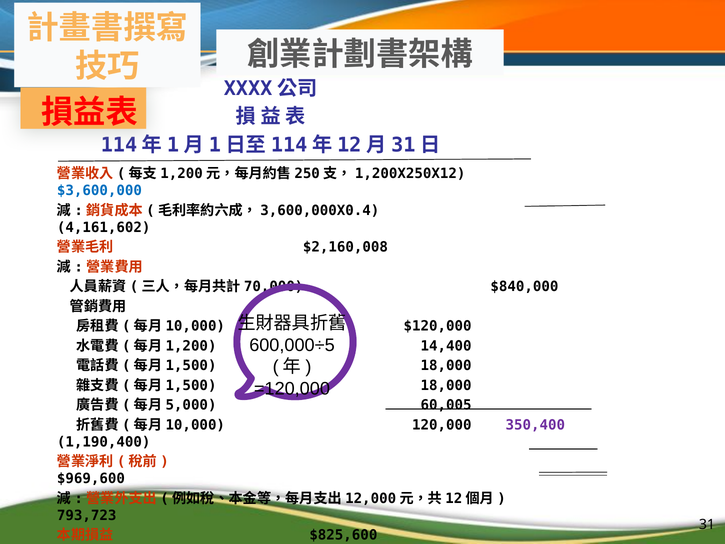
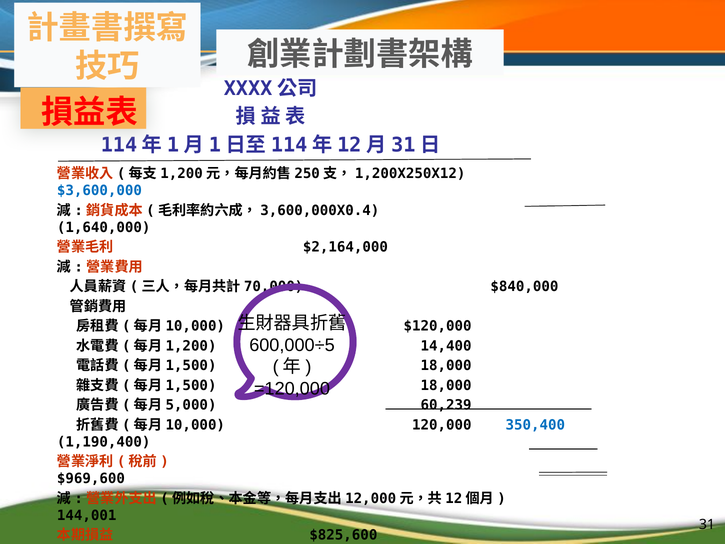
4,161,602: 4,161,602 -> 1,640,000 (104, 227)
$2,160,008: $2,160,008 -> $2,164,000 (345, 247)
60,005: 60,005 -> 60,239 (446, 405)
350,400 colour: purple -> blue (535, 425)
793,723: 793,723 -> 144,001 (87, 515)
